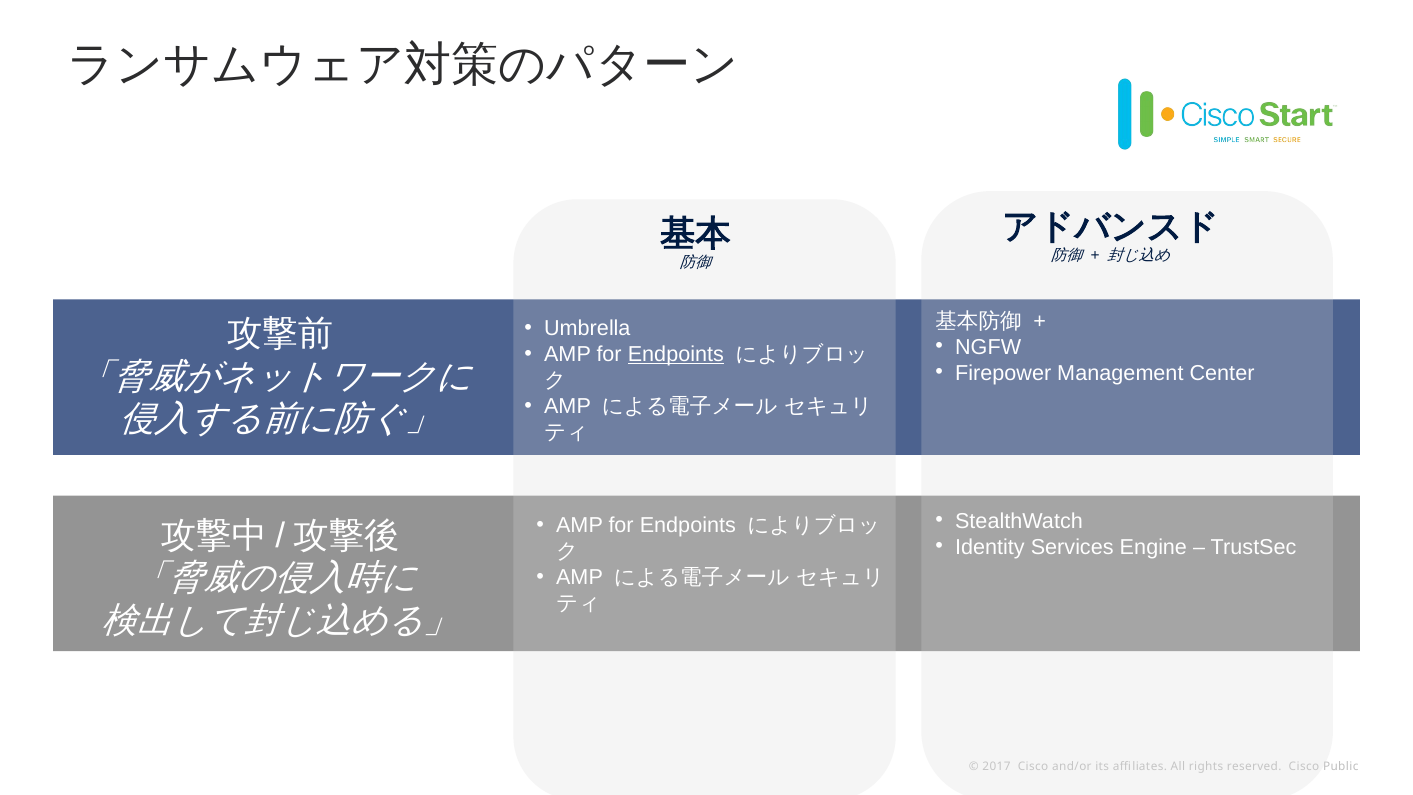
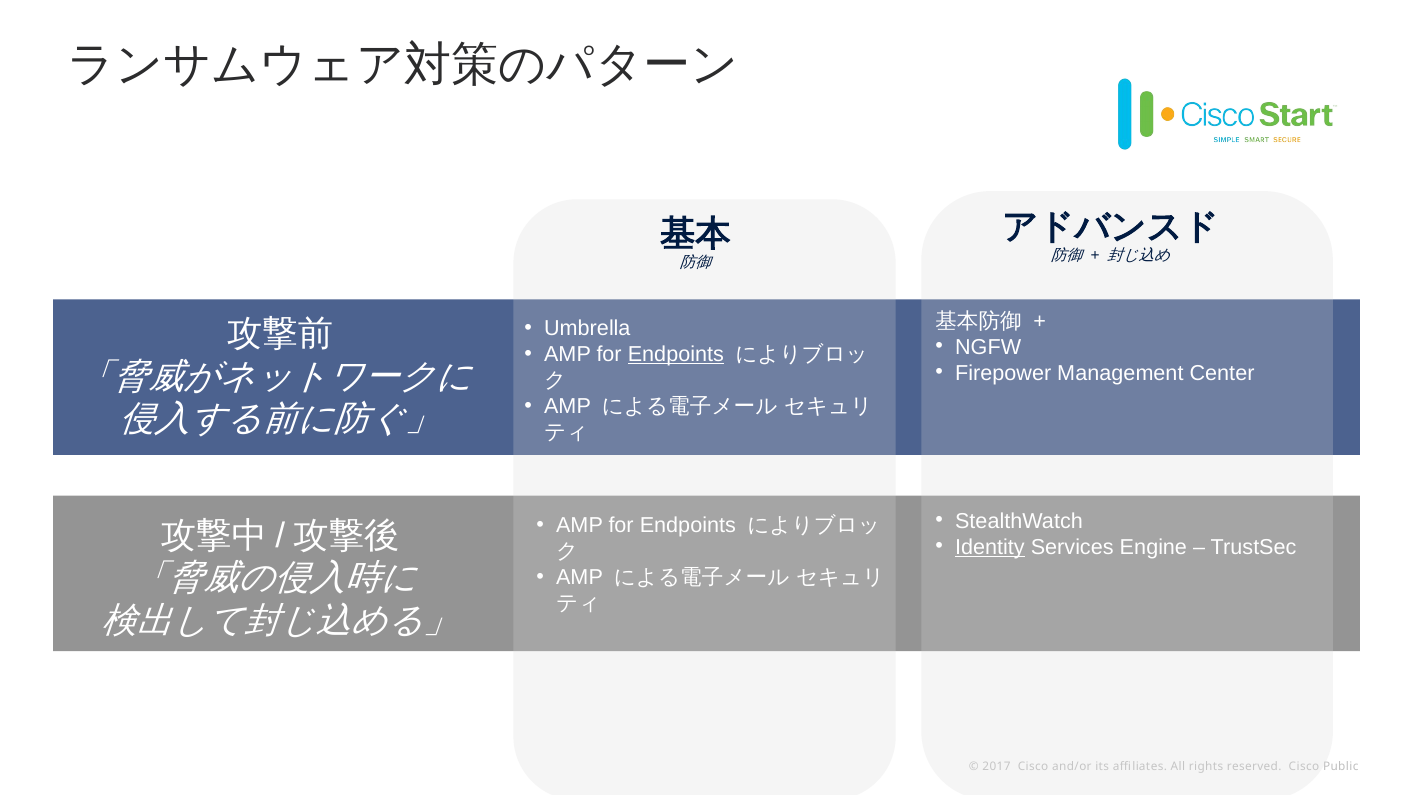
Identity underline: none -> present (990, 547)
